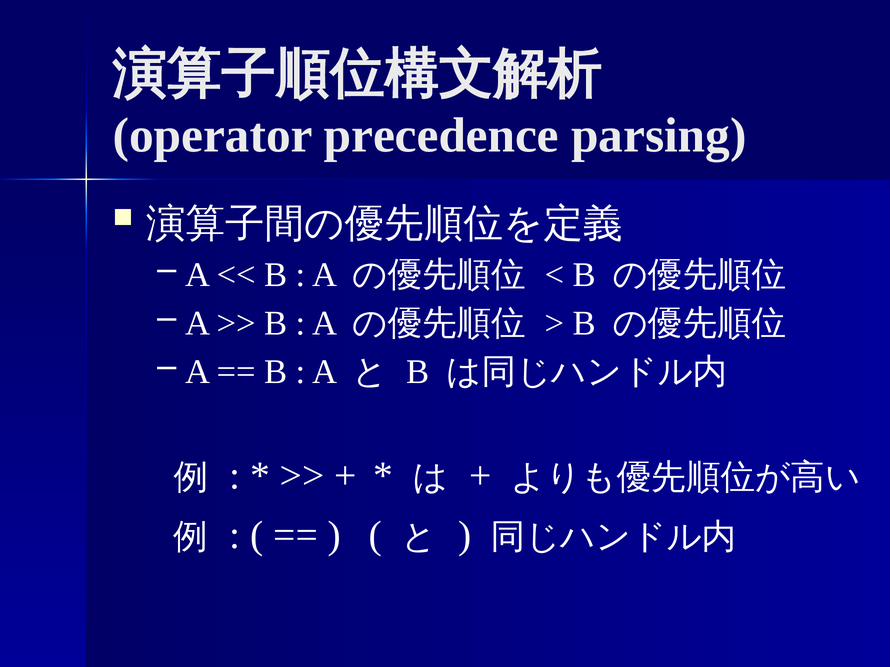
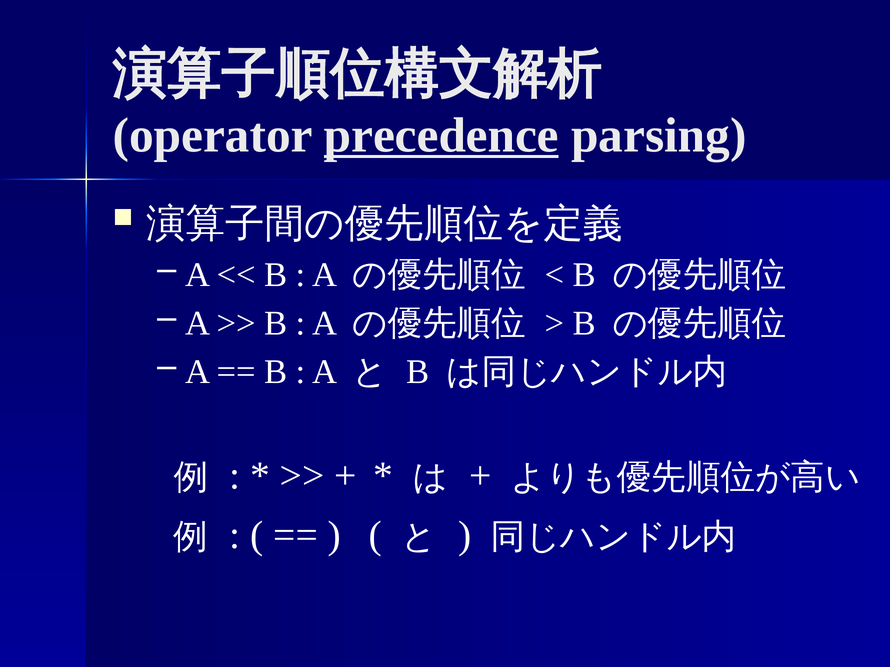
precedence underline: none -> present (441, 135)
